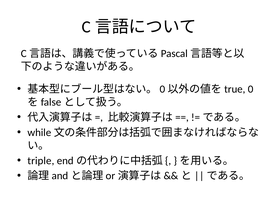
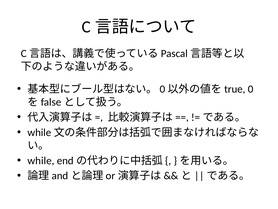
triple: triple -> while (41, 160)
